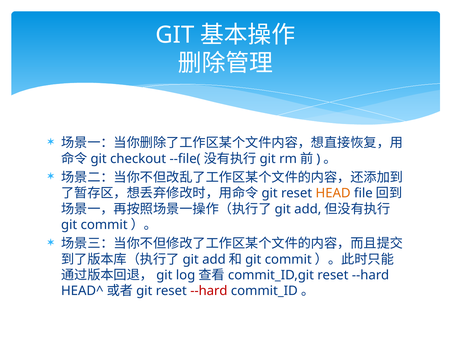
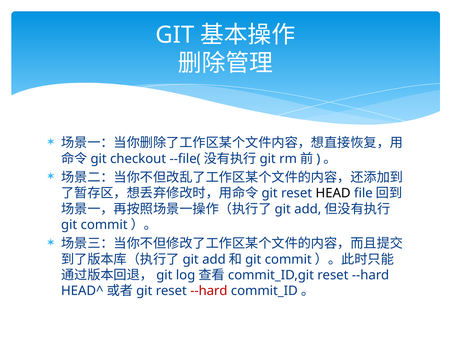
HEAD colour: orange -> black (333, 193)
